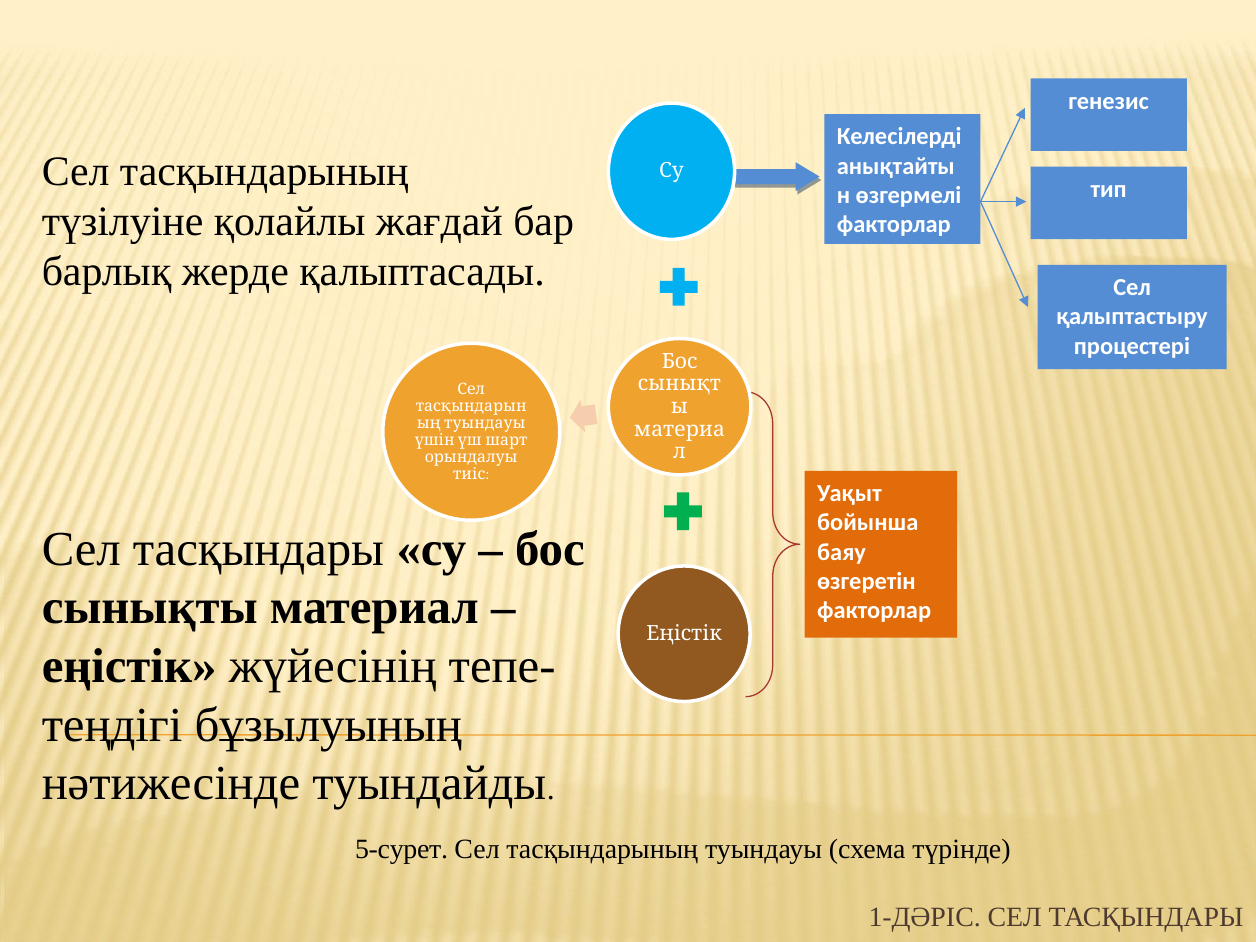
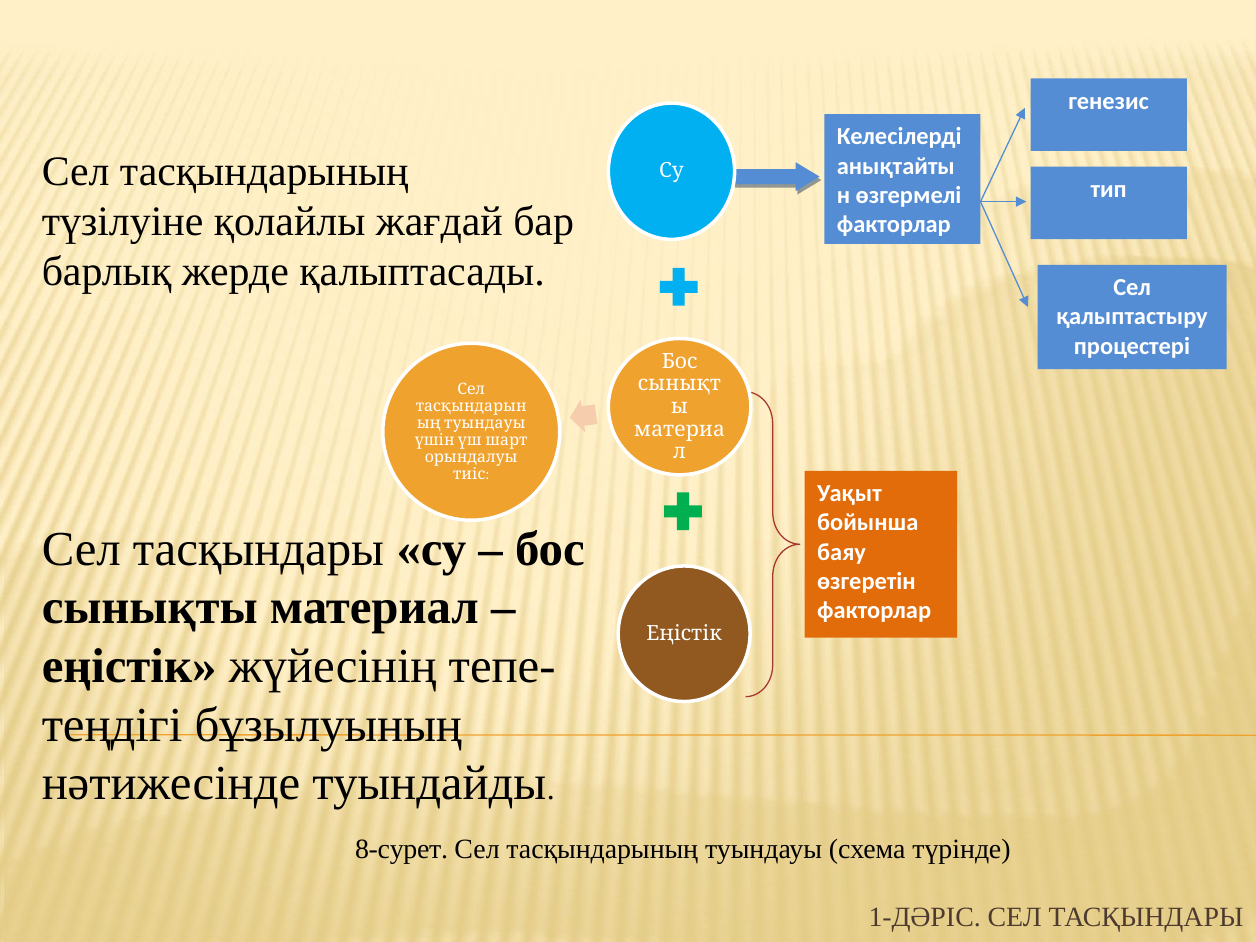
5-сурет: 5-сурет -> 8-сурет (402, 849)
